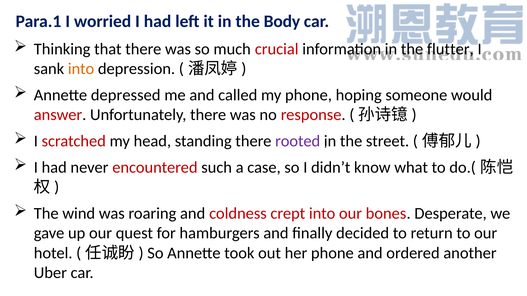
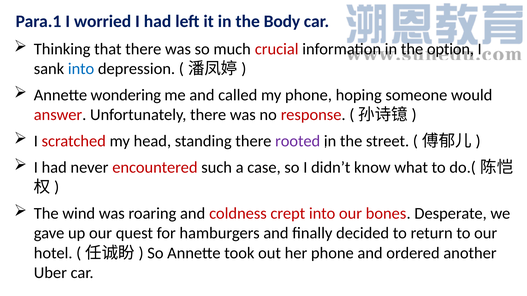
flutter: flutter -> option (450, 49)
into colour: orange -> blue (81, 69)
depressed: depressed -> wondering (126, 95)
